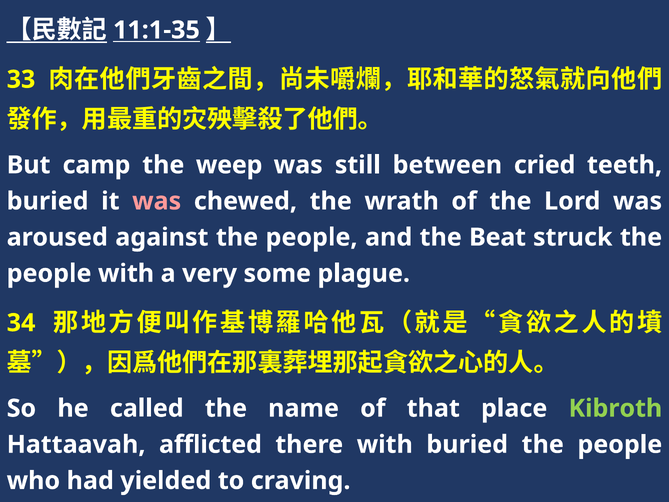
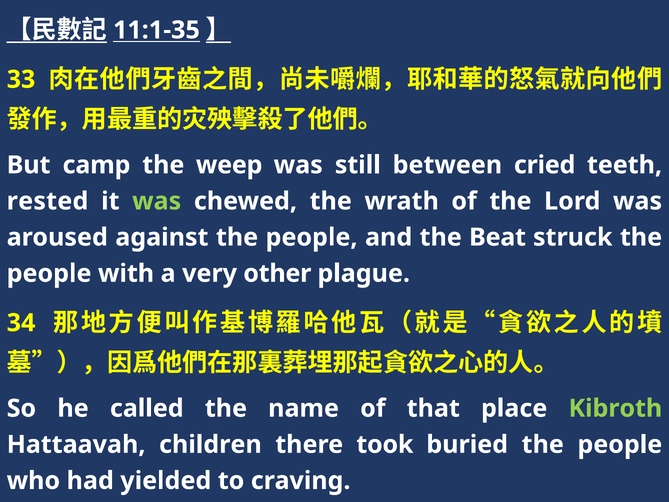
buried: buried -> rested (48, 201)
was colour: pink -> light green (157, 201)
some: some -> other (277, 273)
afflicted: afflicted -> children (210, 444)
there with: with -> took (385, 444)
